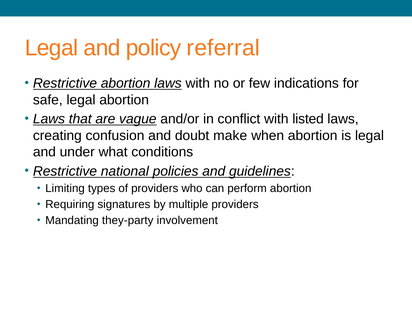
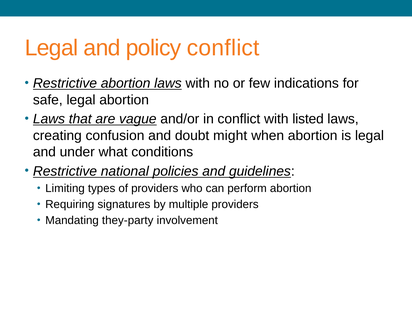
policy referral: referral -> conflict (223, 48)
make: make -> might (230, 136)
